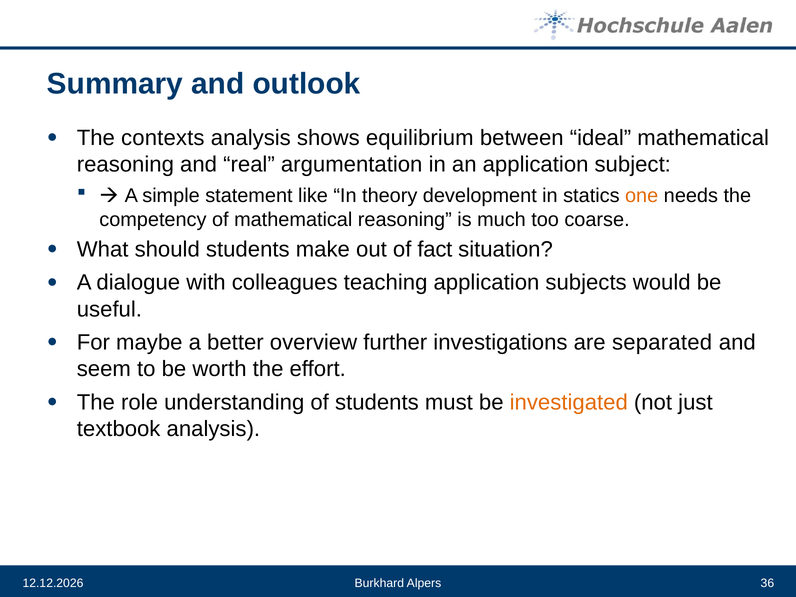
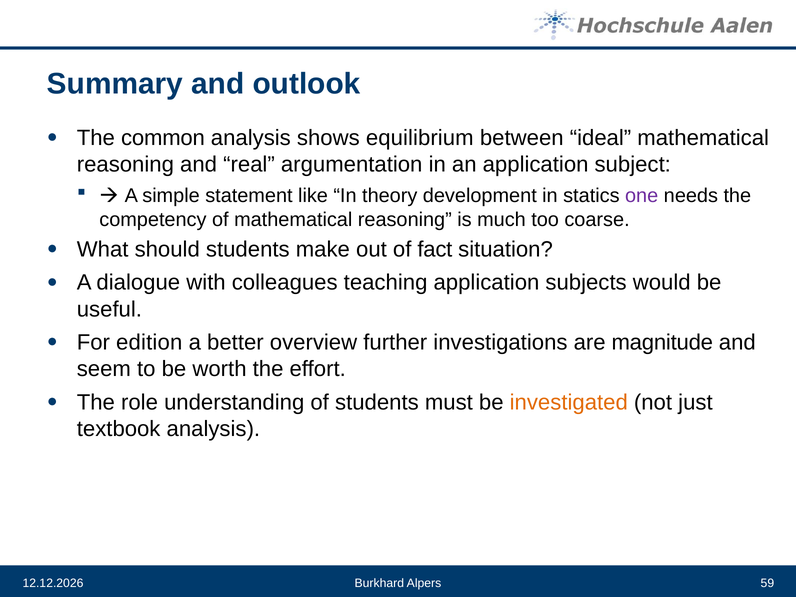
contexts: contexts -> common (163, 138)
one colour: orange -> purple (642, 196)
maybe: maybe -> edition (149, 342)
separated: separated -> magnitude (662, 342)
36: 36 -> 59 (767, 583)
